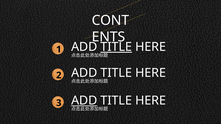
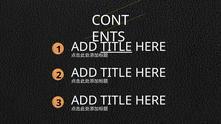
ADD underline: present -> none (84, 101)
